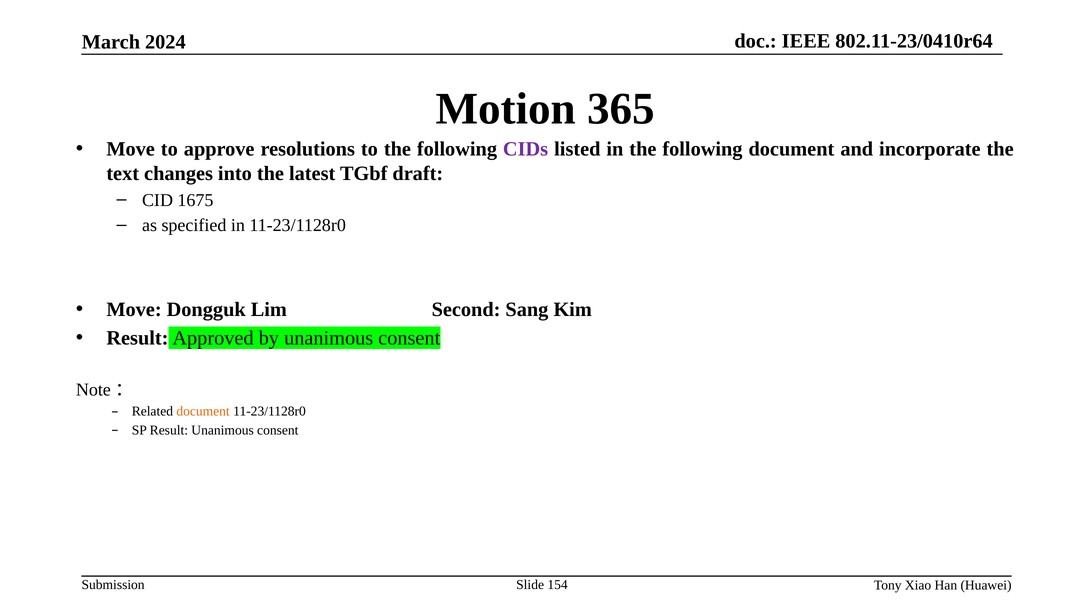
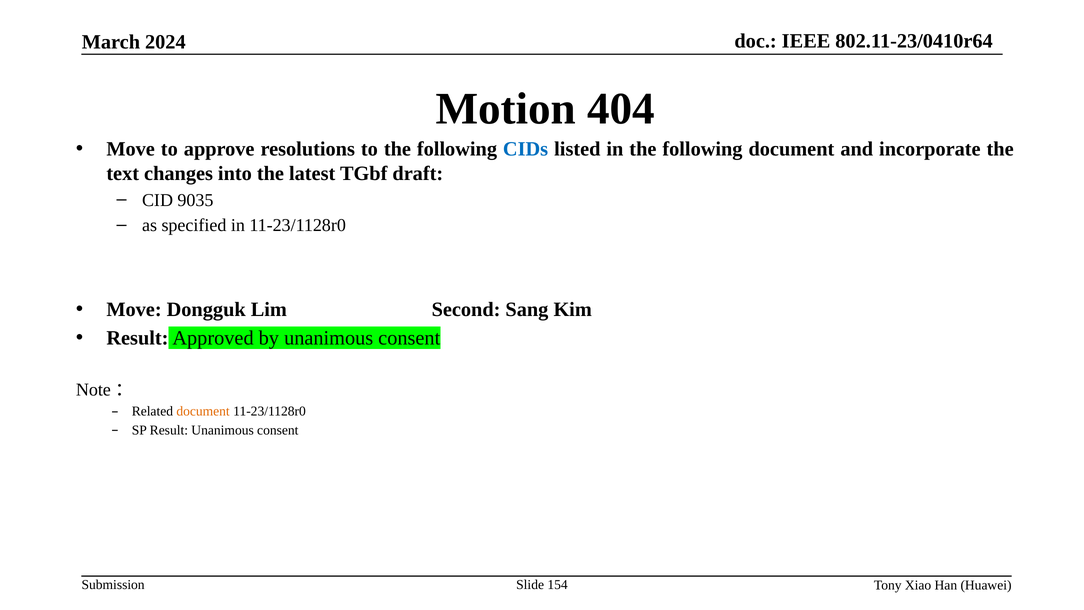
365: 365 -> 404 (621, 109)
CIDs colour: purple -> blue (526, 149)
1675: 1675 -> 9035 (195, 200)
